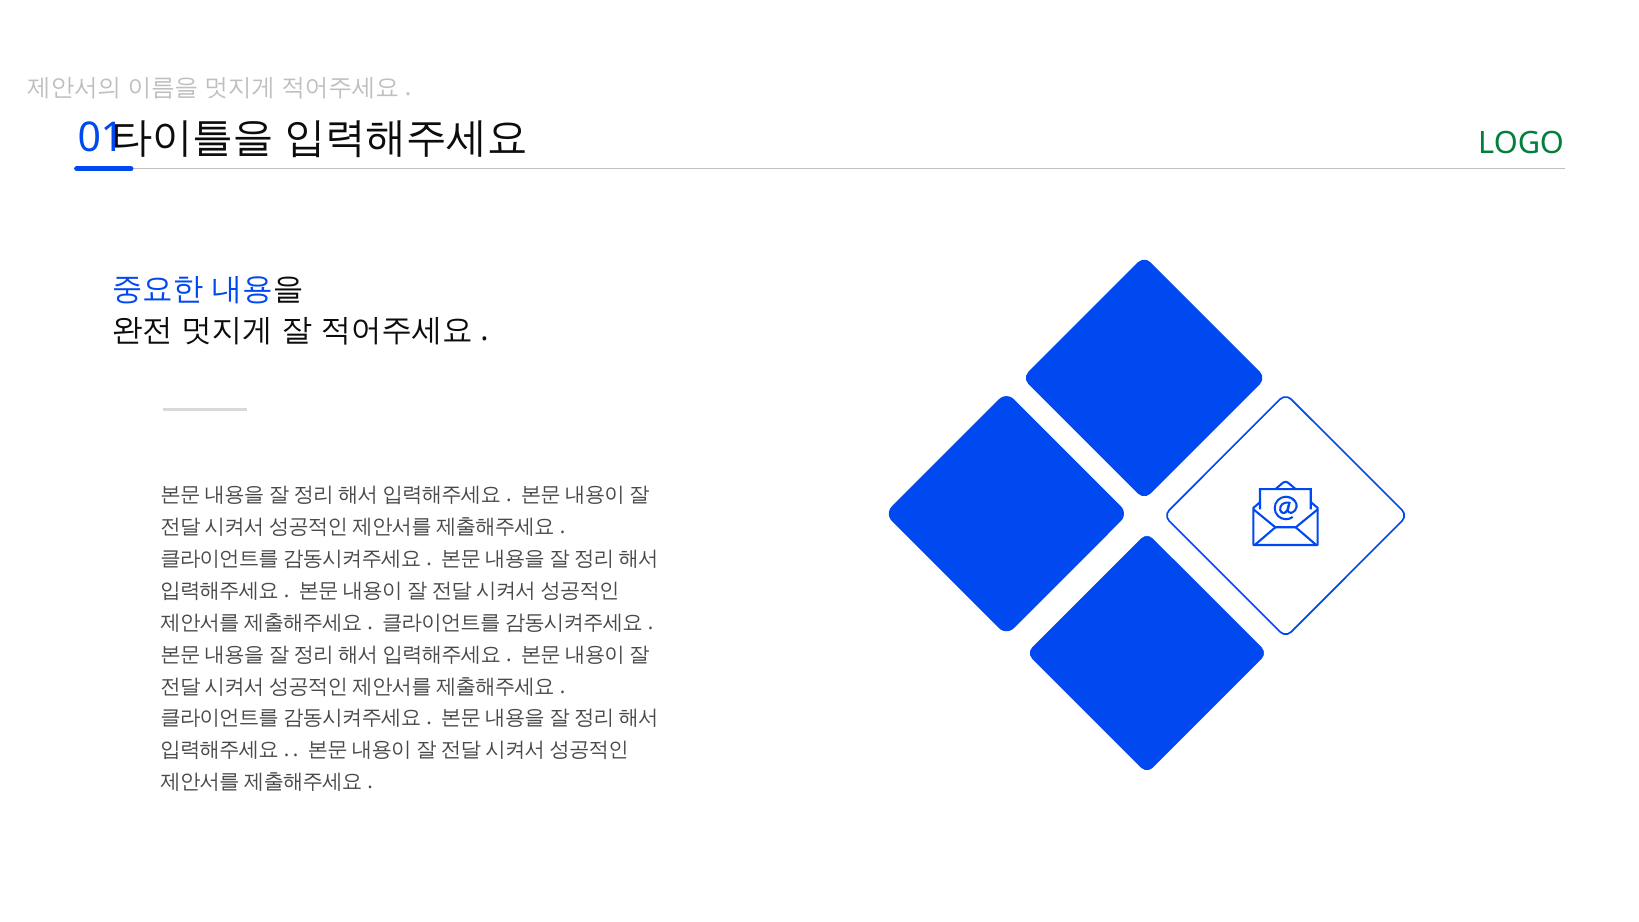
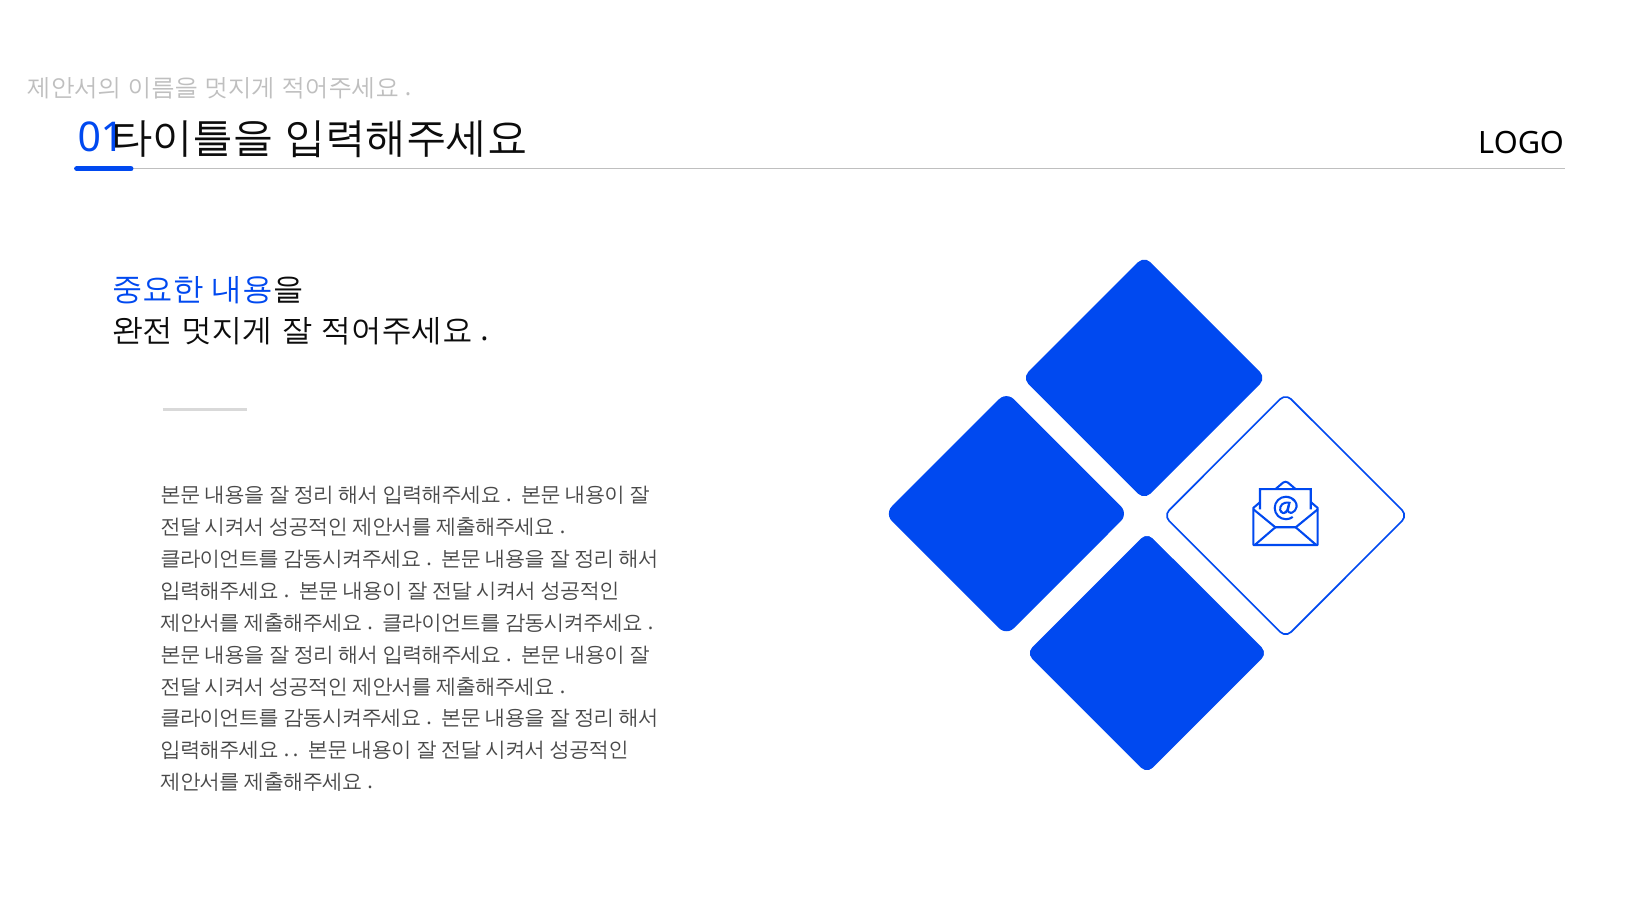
LOGO colour: green -> black (1521, 144)
